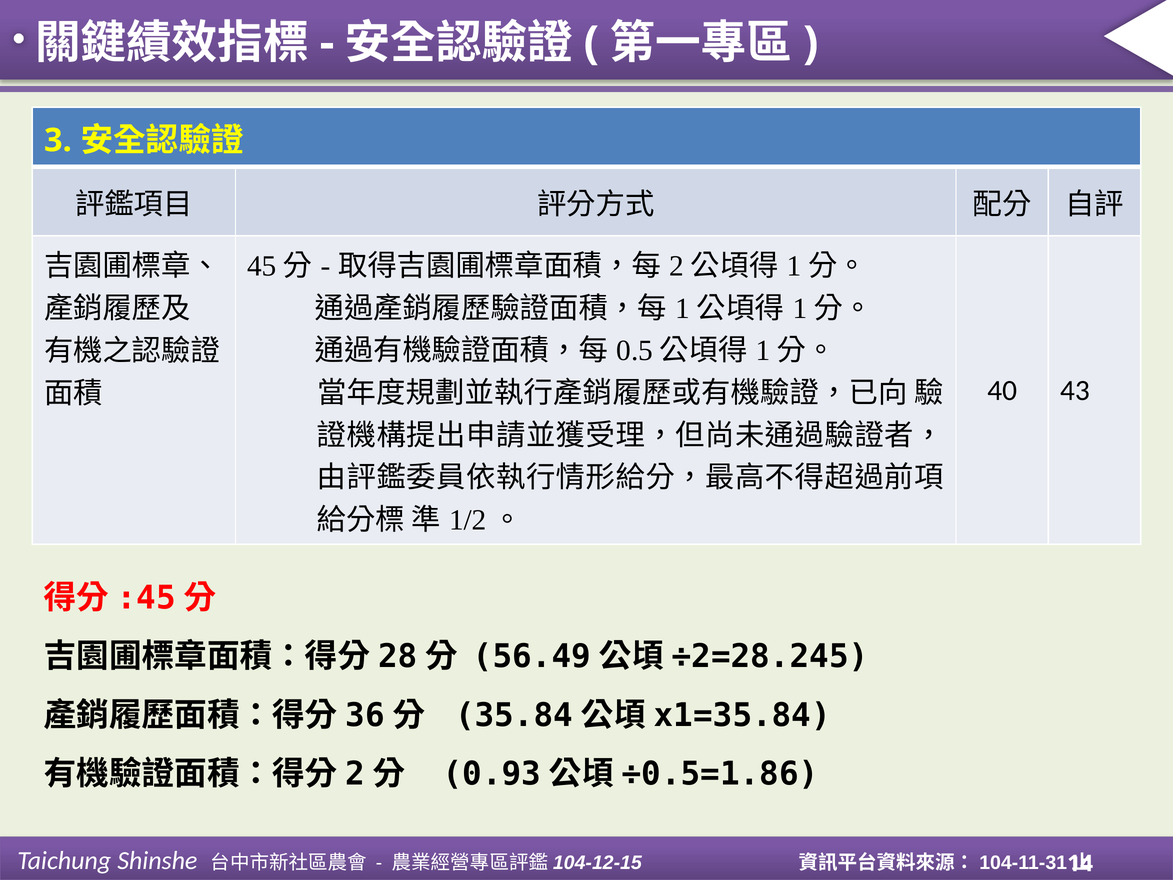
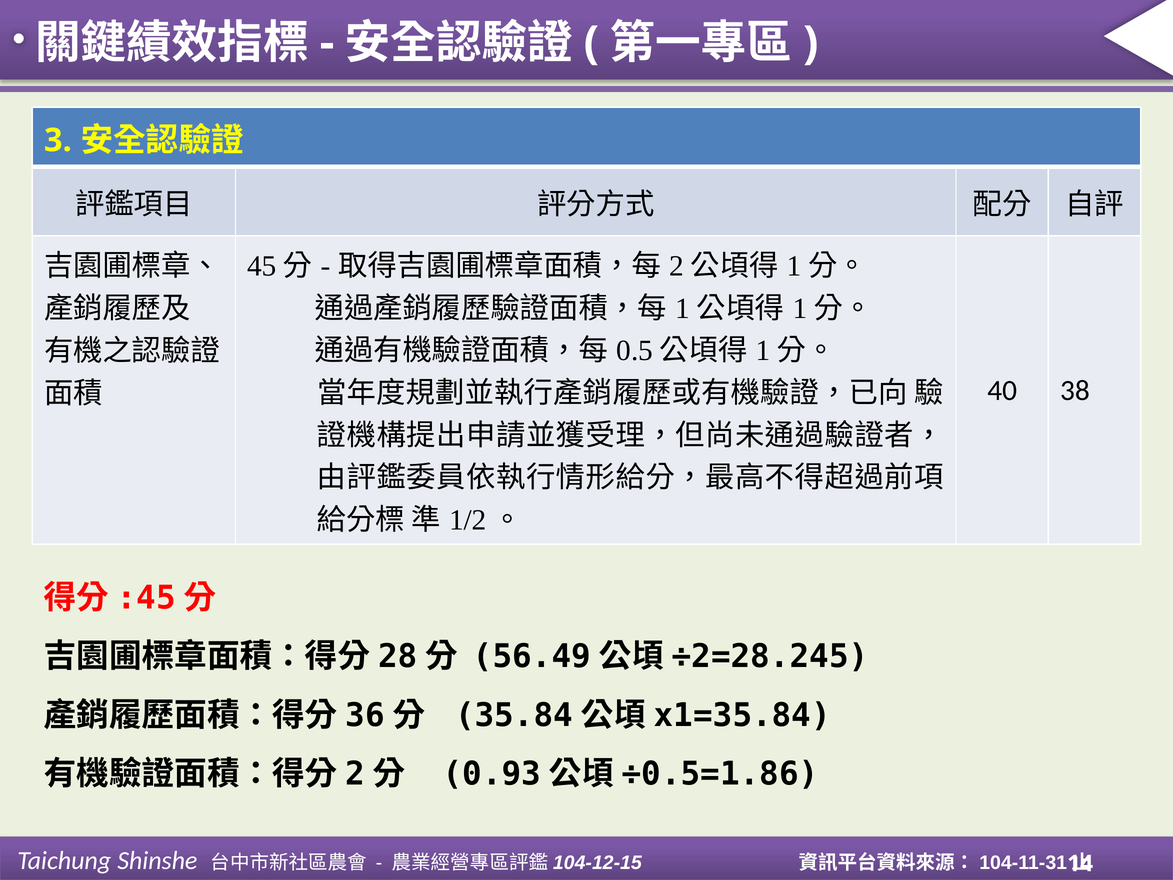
43: 43 -> 38 (1075, 390)
